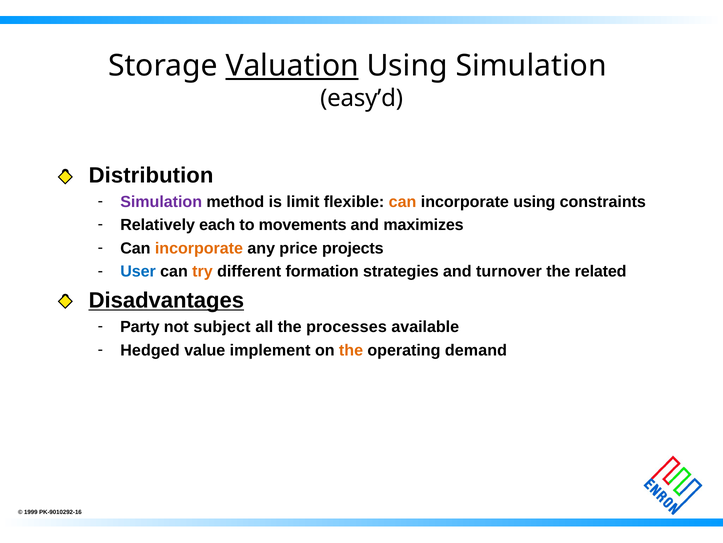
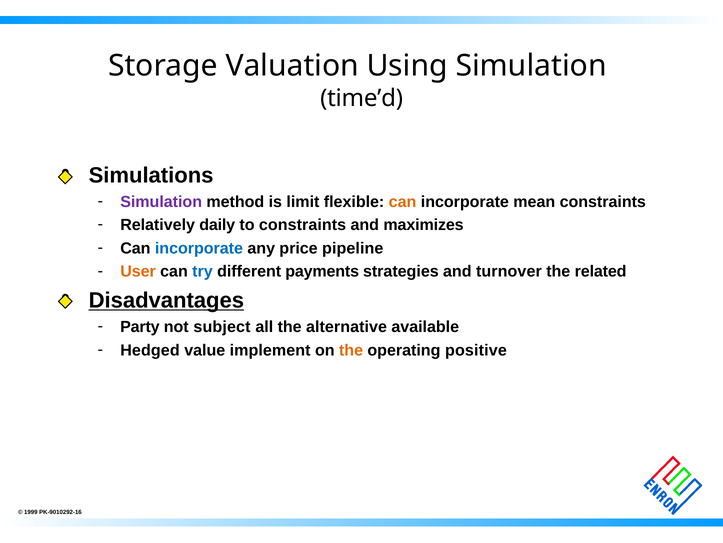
Valuation underline: present -> none (292, 66)
easy’d: easy’d -> time’d (362, 98)
Distribution: Distribution -> Simulations (151, 175)
incorporate using: using -> mean (534, 201)
each: each -> daily (217, 225)
to movements: movements -> constraints (303, 225)
incorporate colour: orange -> blue (199, 248)
projects: projects -> pipeline (353, 248)
User colour: blue -> orange (138, 271)
try colour: orange -> blue (202, 271)
formation: formation -> payments (322, 271)
processes: processes -> alternative (347, 327)
demand: demand -> positive (476, 350)
